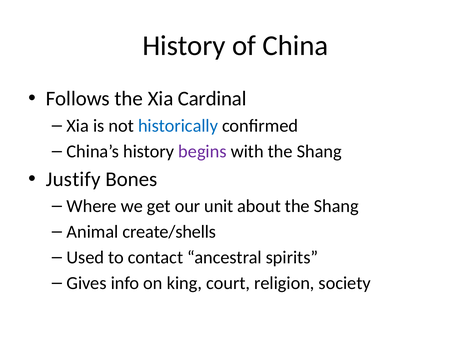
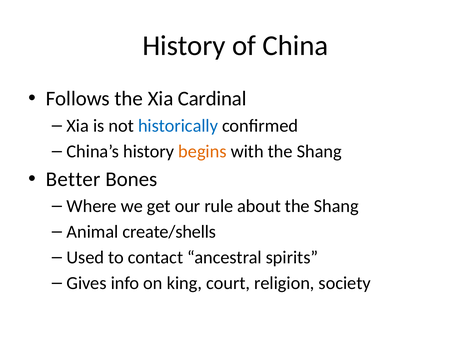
begins colour: purple -> orange (202, 151)
Justify: Justify -> Better (73, 179)
unit: unit -> rule (219, 206)
